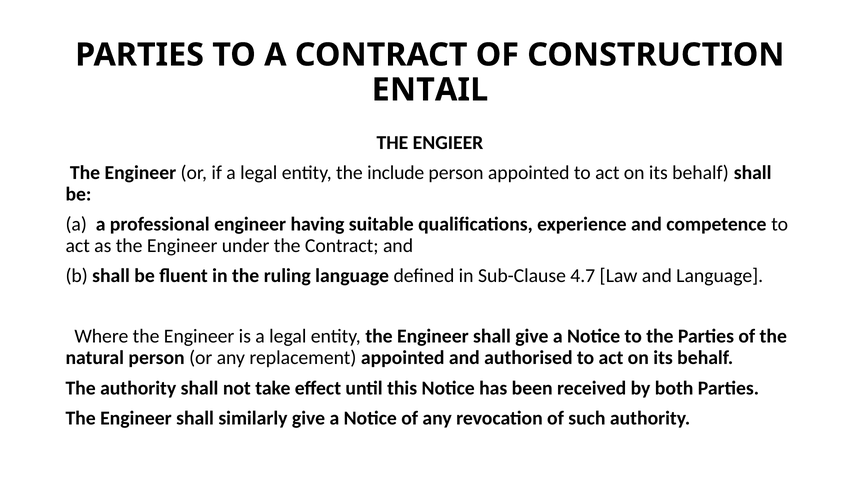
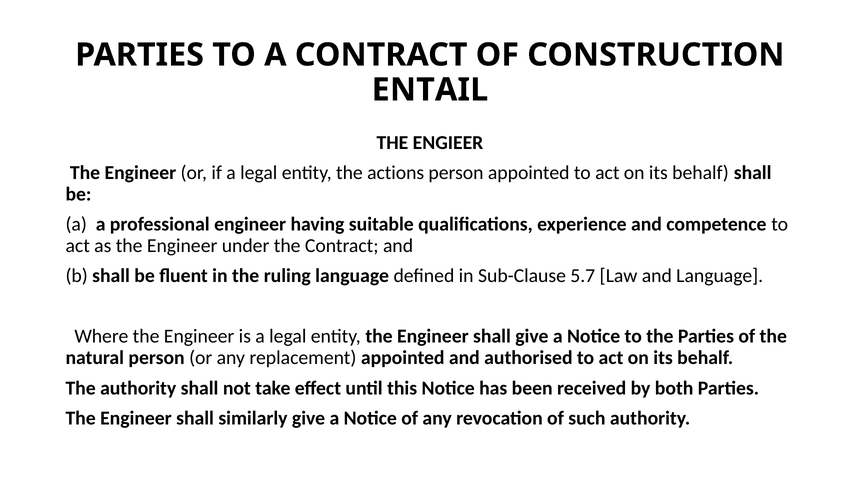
include: include -> actions (396, 173)
4.7: 4.7 -> 5.7 (583, 276)
